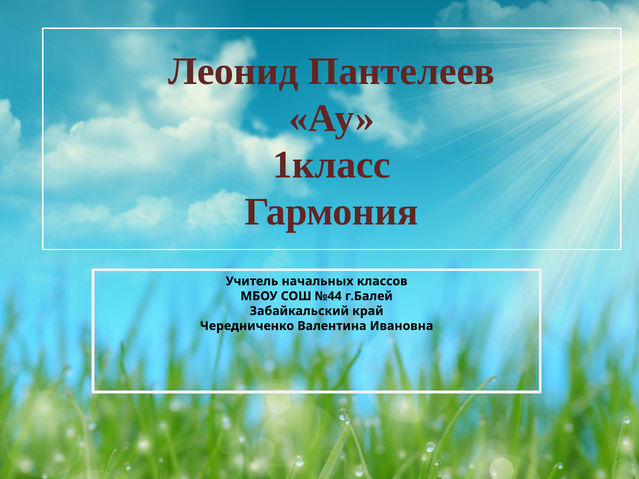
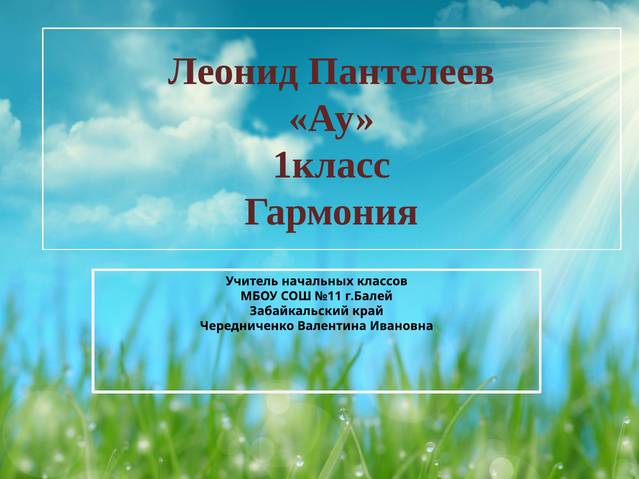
№44: №44 -> №11 (328, 296)
